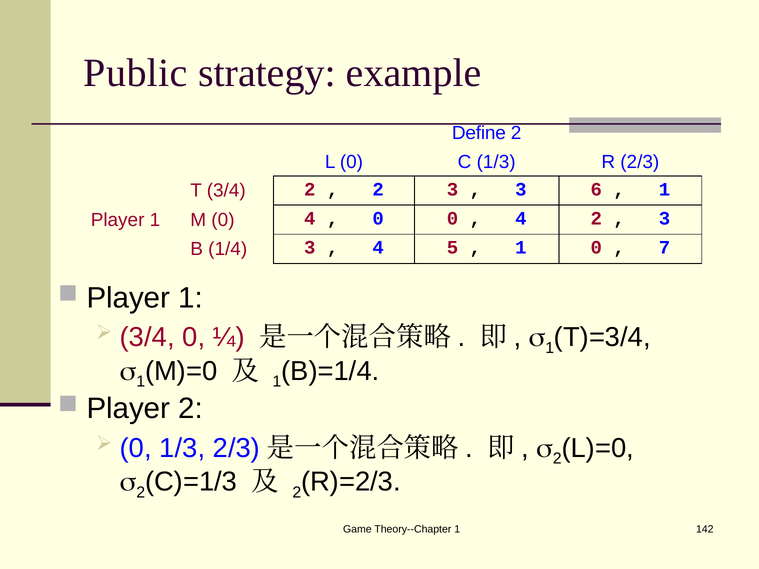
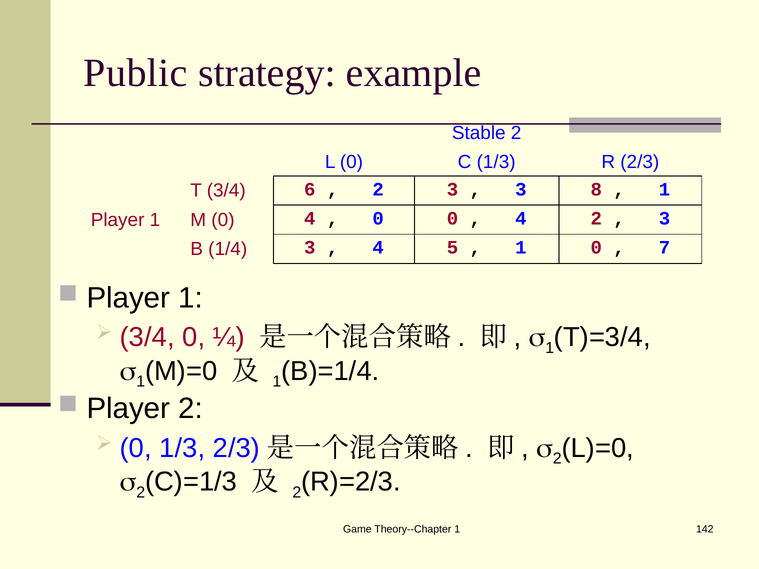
Define: Define -> Stable (479, 133)
3/4 2: 2 -> 6 (310, 189)
6: 6 -> 8 (596, 189)
